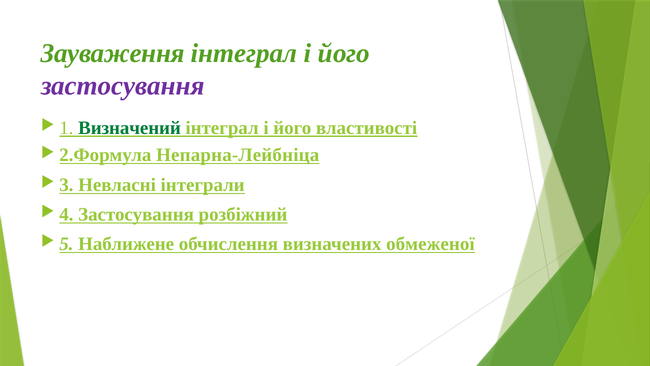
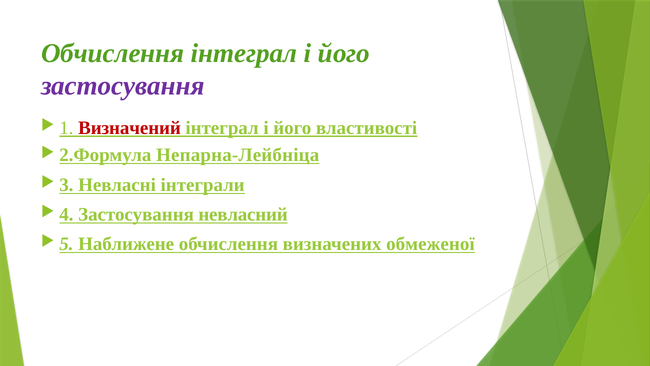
Зауваження: Зауваження -> Обчислення (113, 53)
Визначений colour: green -> red (130, 128)
розбіжний: розбіжний -> невласний (243, 214)
